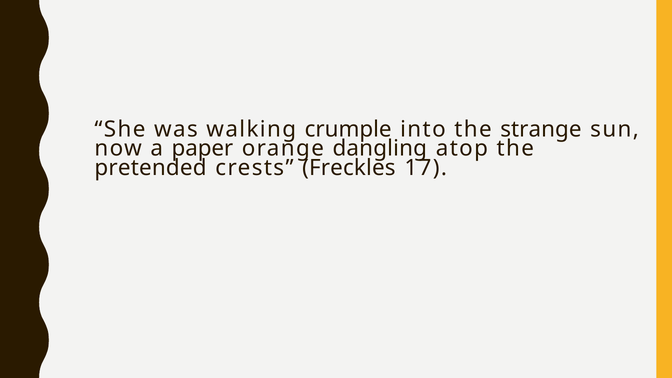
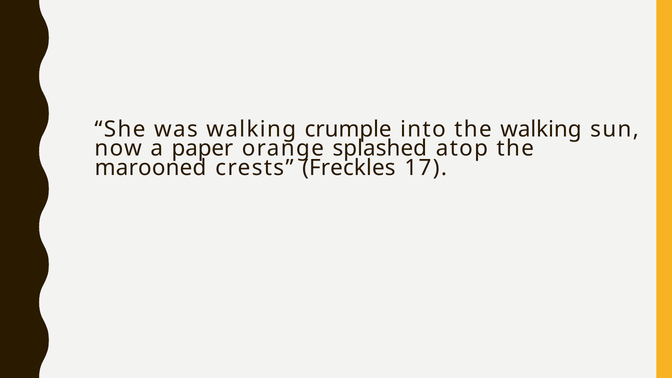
the strange: strange -> walking (541, 129)
dangling: dangling -> splashed (380, 149)
pretended: pretended -> marooned (151, 168)
